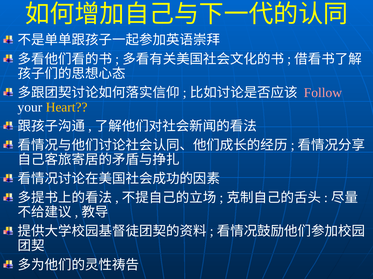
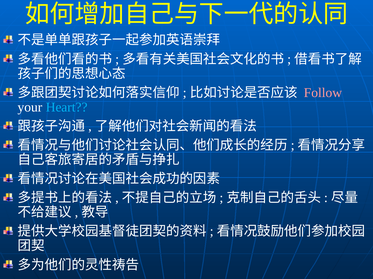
Heart colour: yellow -> light blue (67, 107)
